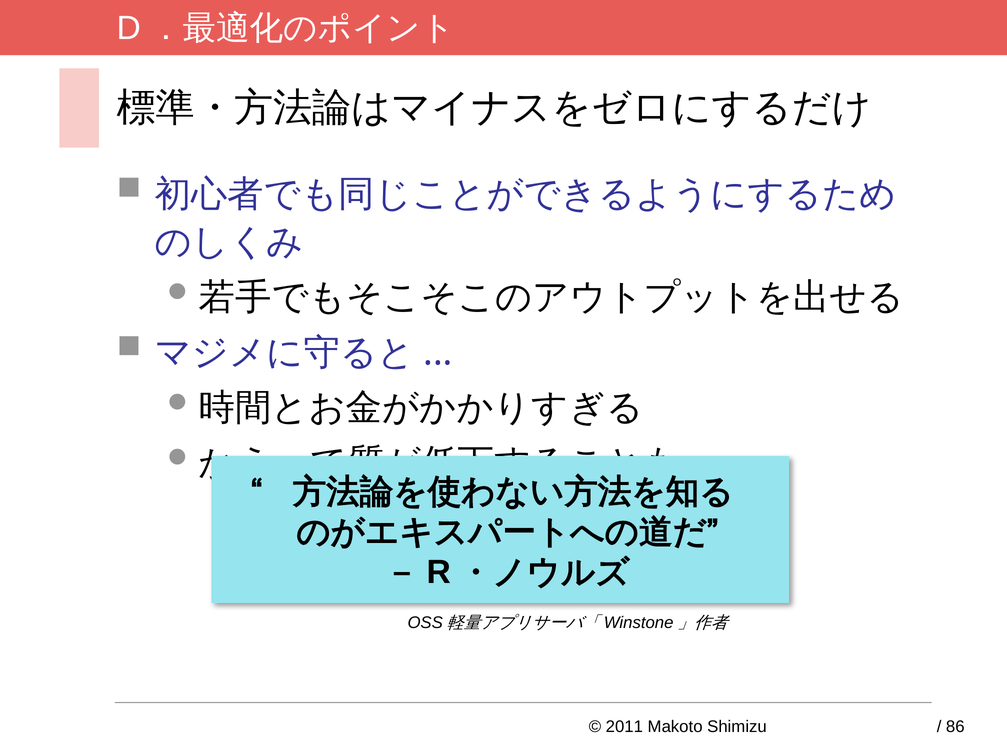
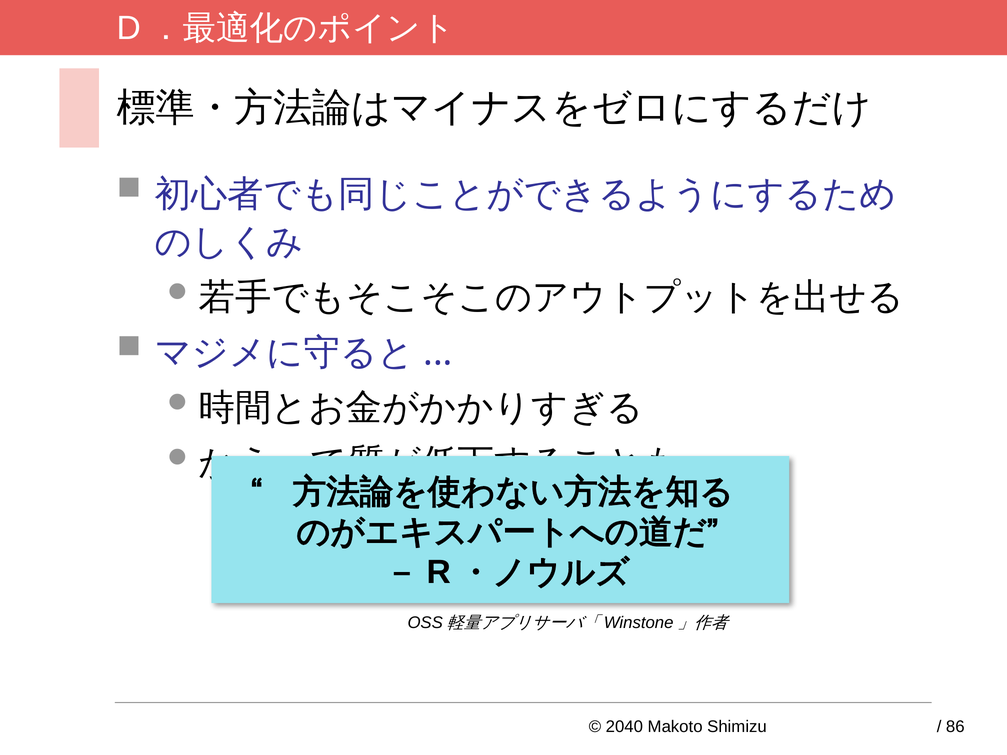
2011: 2011 -> 2040 (624, 727)
